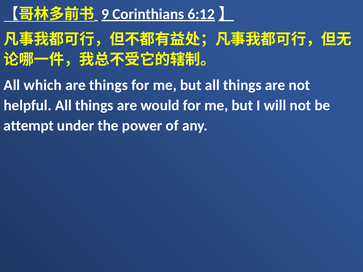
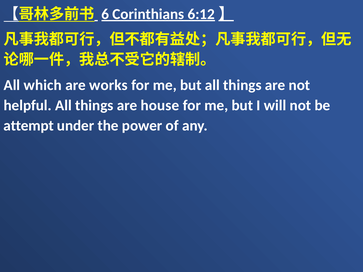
9: 9 -> 6 (105, 14)
are things: things -> works (108, 85)
would: would -> house (160, 105)
